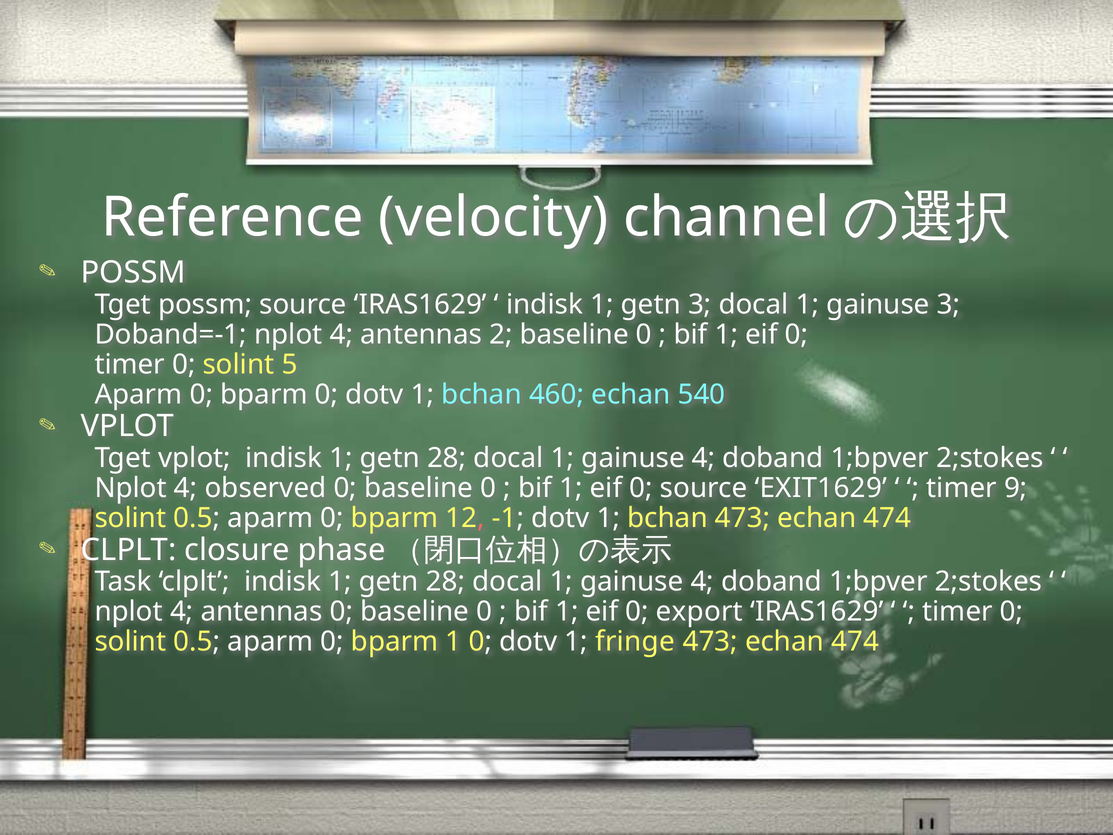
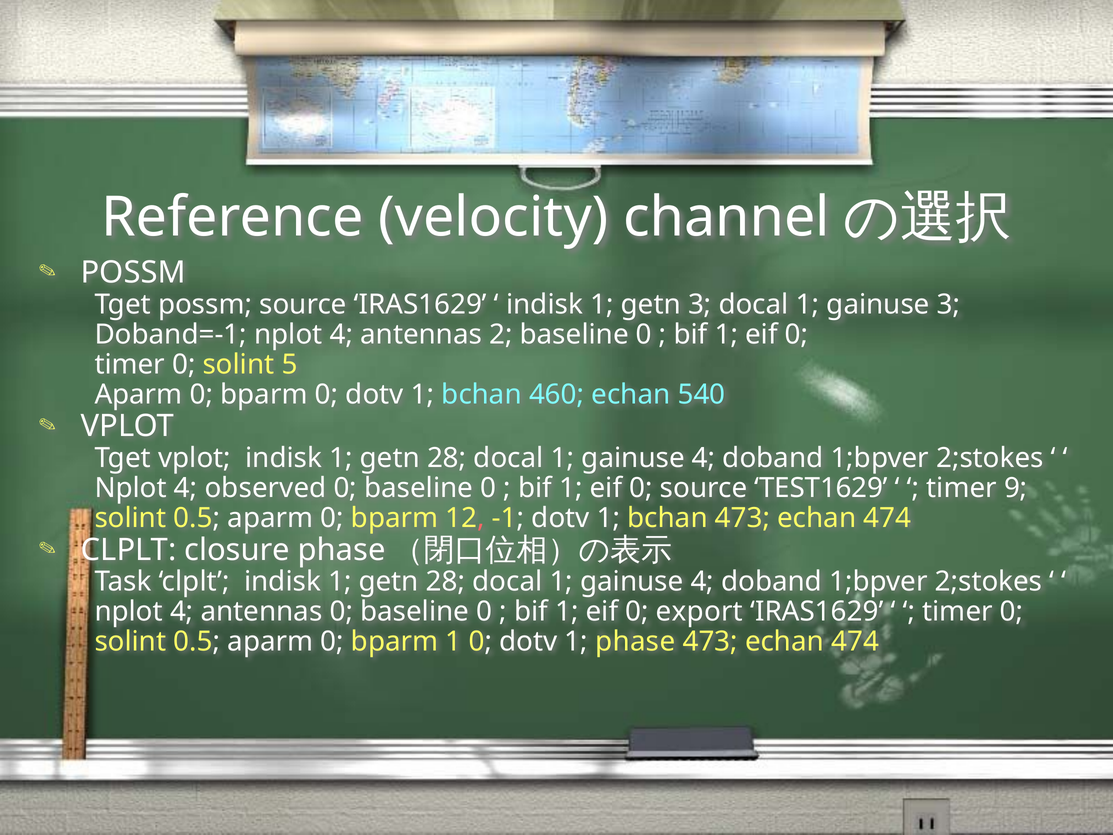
EXIT1629: EXIT1629 -> TEST1629 (821, 488)
fringe: fringe -> phase (635, 642)
